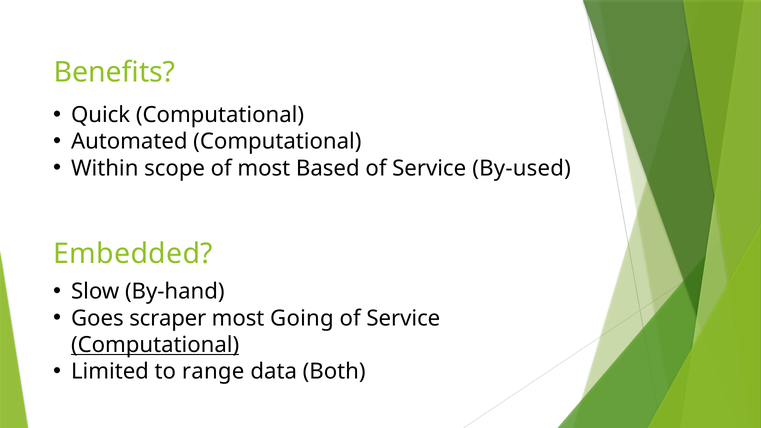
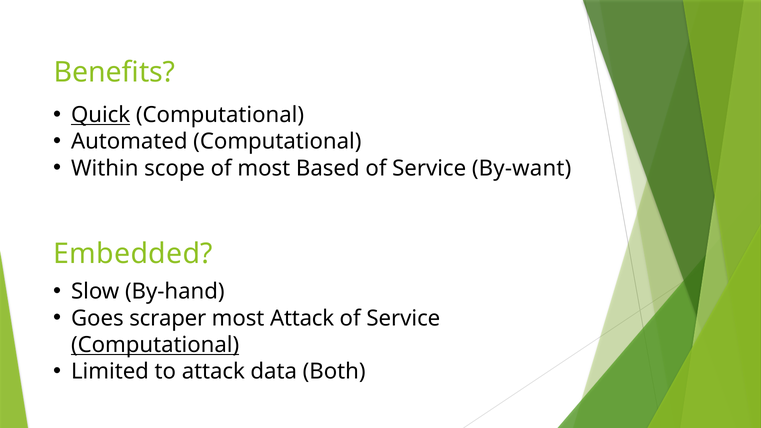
Quick underline: none -> present (101, 115)
By-used: By-used -> By-want (522, 168)
most Going: Going -> Attack (302, 318)
to range: range -> attack (213, 372)
